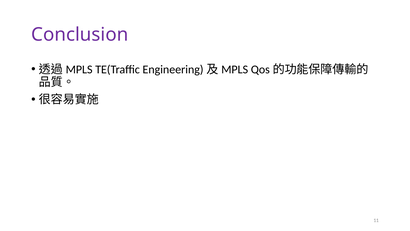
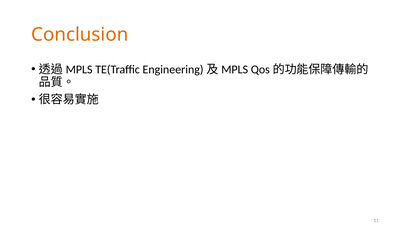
Conclusion colour: purple -> orange (80, 34)
